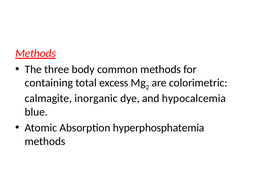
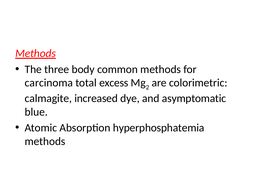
containing: containing -> carcinoma (49, 83)
inorganic: inorganic -> increased (96, 98)
hypocalcemia: hypocalcemia -> asymptomatic (194, 98)
